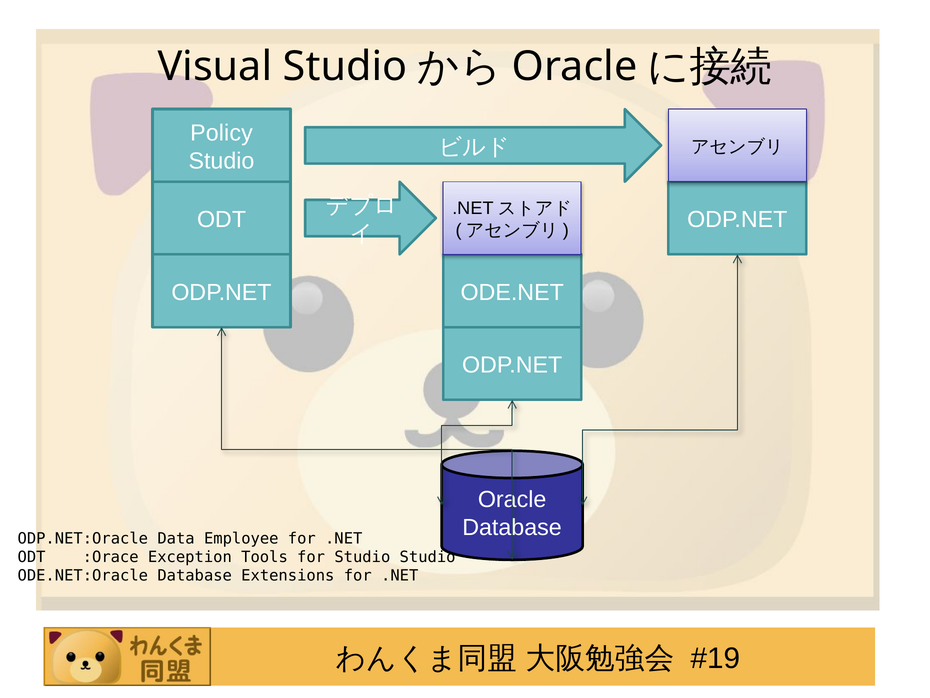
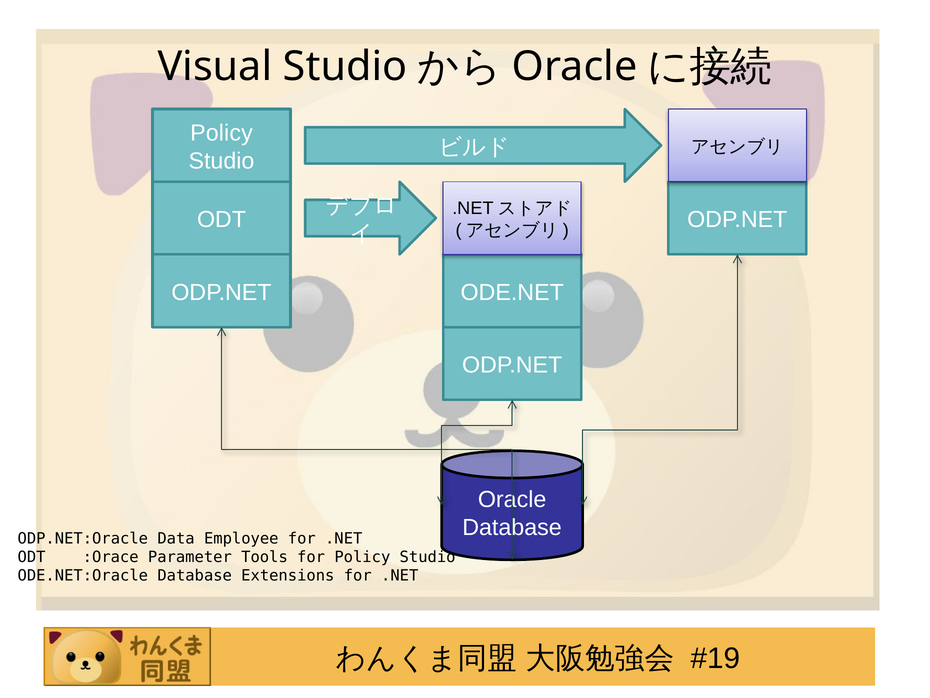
Exception: Exception -> Parameter (190, 557)
for Studio: Studio -> Policy (362, 557)
